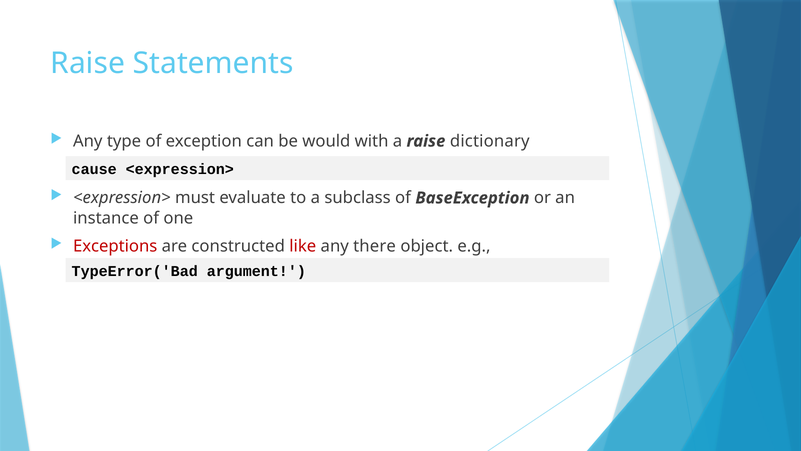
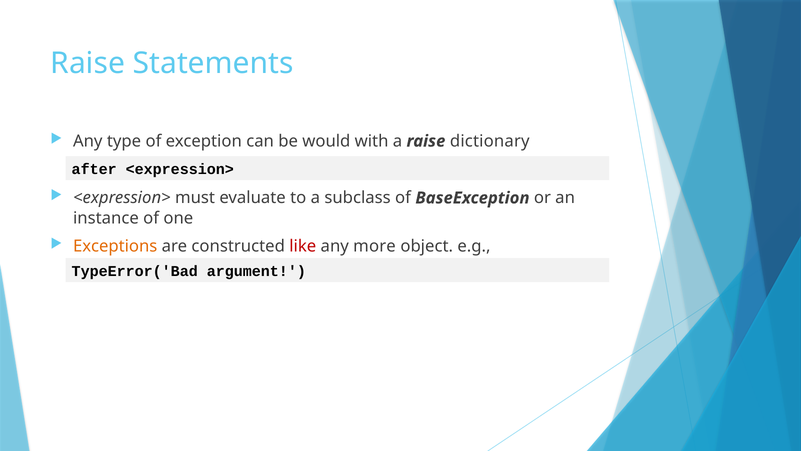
cause: cause -> after (94, 169)
Exceptions colour: red -> orange (115, 246)
there: there -> more (375, 246)
